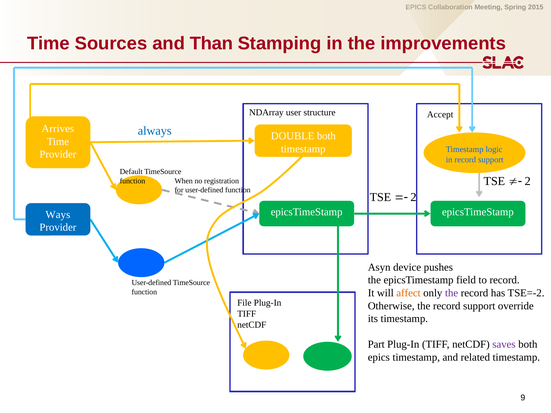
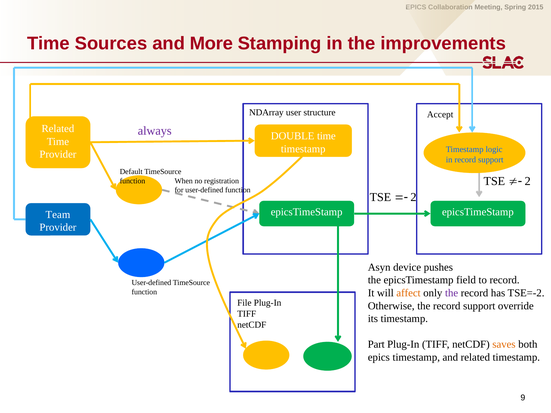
Than: Than -> More (211, 43)
Arrives: Arrives -> Related (58, 129)
always colour: blue -> purple (155, 131)
DOUBLE both: both -> time (326, 136)
Ways: Ways -> Team (58, 215)
saves colour: purple -> orange (504, 345)
